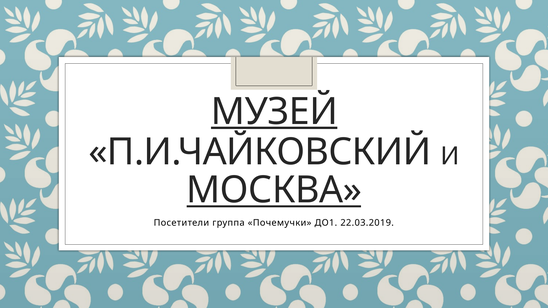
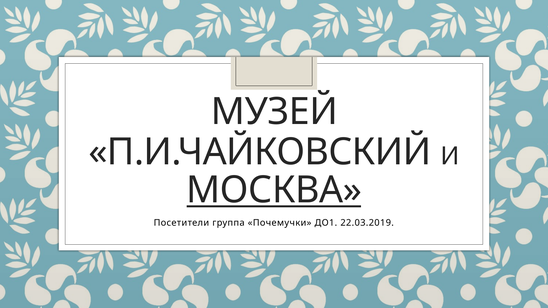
МУЗЕЙ underline: present -> none (274, 112)
